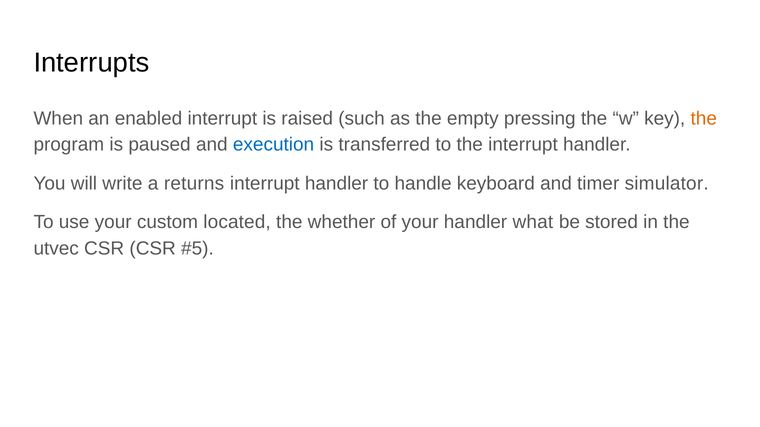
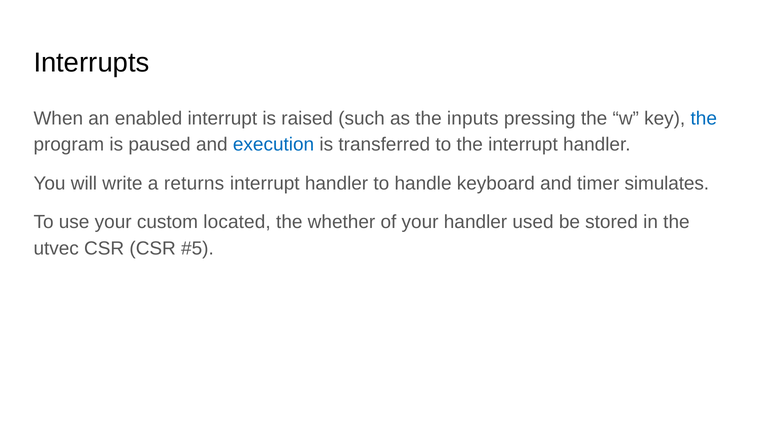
empty: empty -> inputs (473, 119)
the colour: orange -> blue (704, 119)
simulator: simulator -> simulates (667, 184)
what: what -> used (533, 222)
